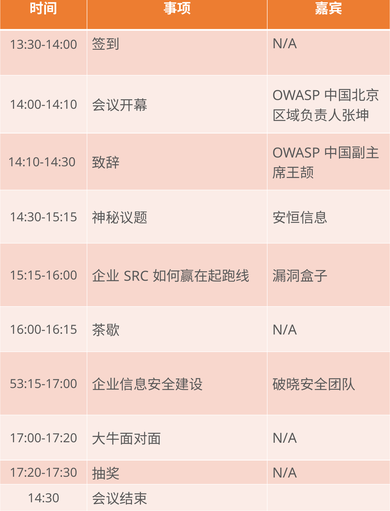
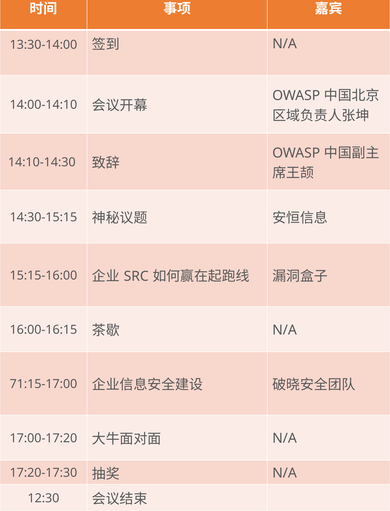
53:15-17:00: 53:15-17:00 -> 71:15-17:00 (43, 384)
14:30: 14:30 -> 12:30 (43, 499)
